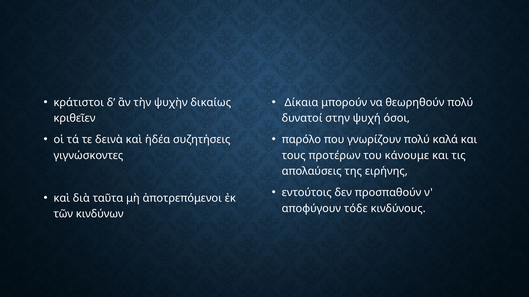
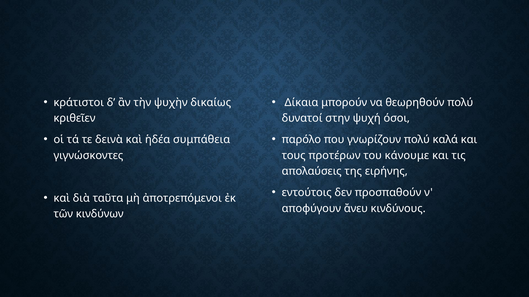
συζητήσεις: συζητήσεις -> συμπάθεια (202, 140)
τόδε: τόδε -> ἄνευ (356, 209)
